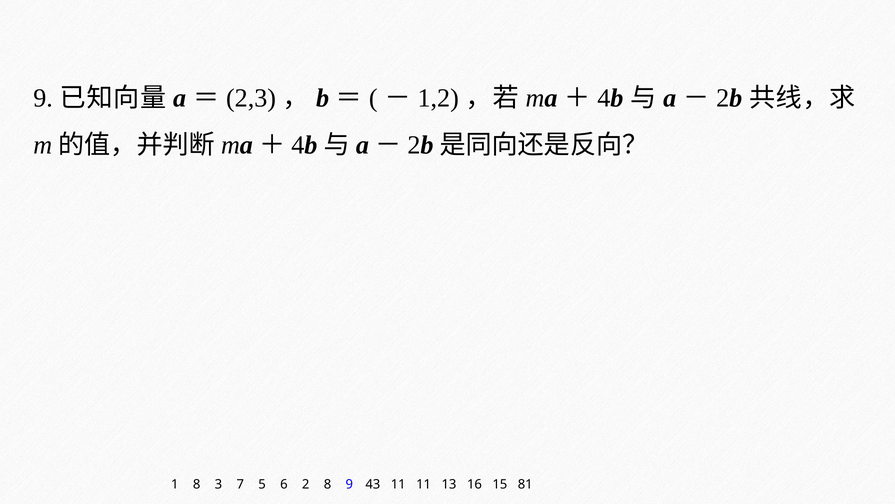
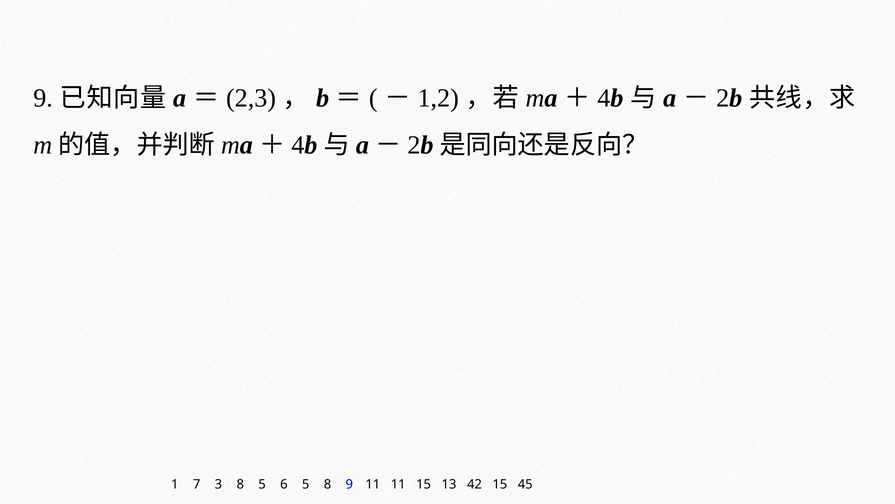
1 8: 8 -> 7 (197, 484)
3 7: 7 -> 8 (240, 484)
6 2: 2 -> 5 (306, 484)
9 43: 43 -> 11 (373, 484)
11 11: 11 -> 15 (424, 484)
16: 16 -> 42 (474, 484)
81: 81 -> 45 (525, 484)
